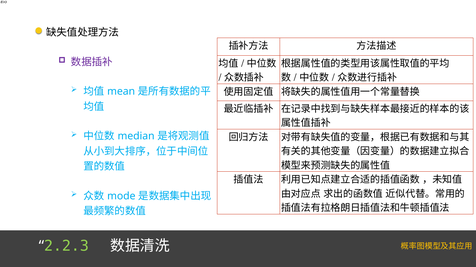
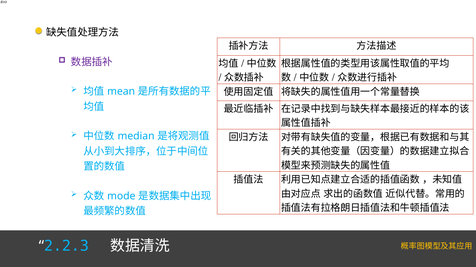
2.2.3 colour: light green -> light blue (66, 247)
